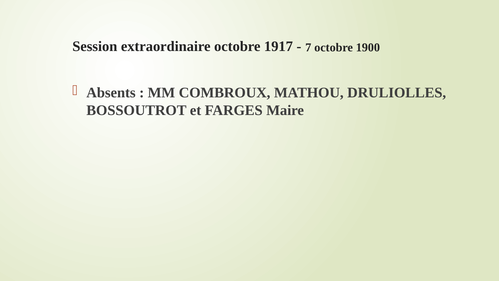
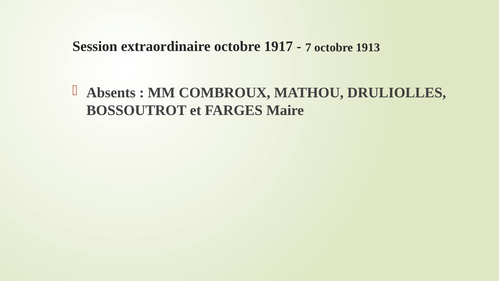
1900: 1900 -> 1913 (368, 47)
